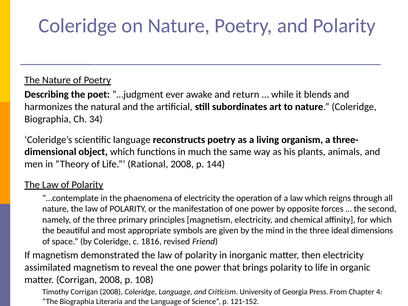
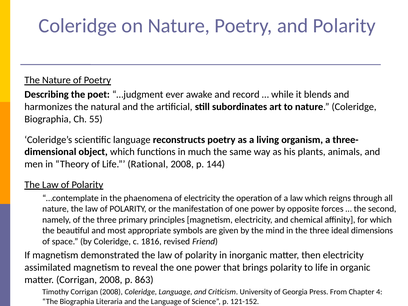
return: return -> record (246, 95)
34: 34 -> 55 (96, 119)
108: 108 -> 863 (144, 280)
